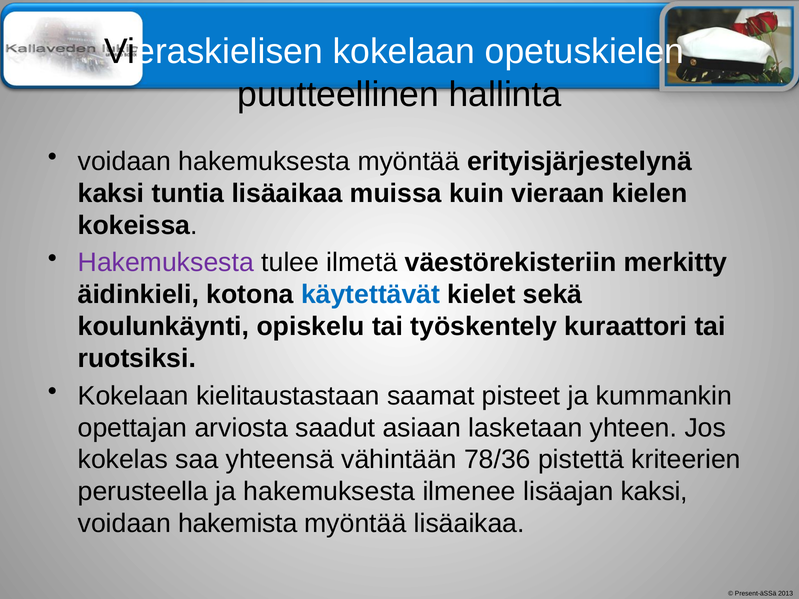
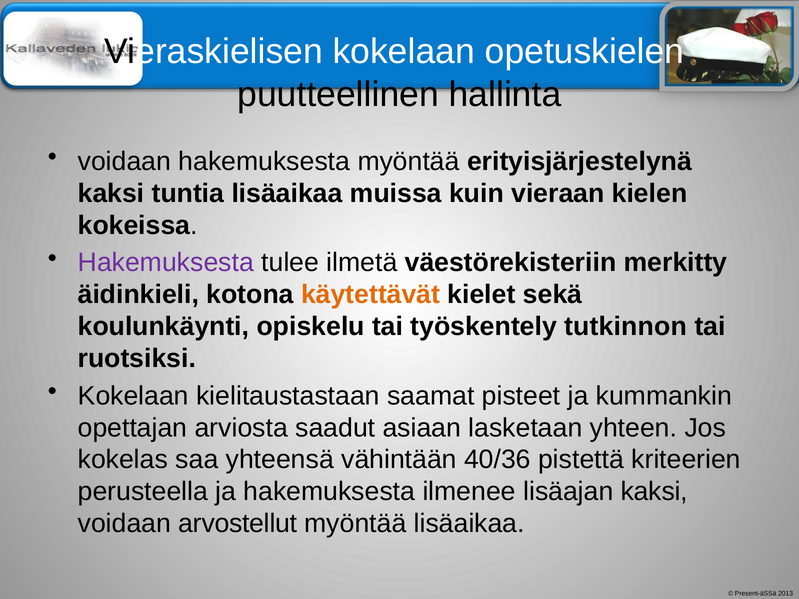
käytettävät colour: blue -> orange (371, 295)
kuraattori: kuraattori -> tutkinnon (626, 327)
78/36: 78/36 -> 40/36 (497, 460)
hakemista: hakemista -> arvostellut (238, 524)
